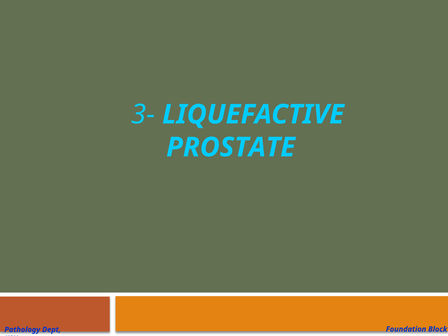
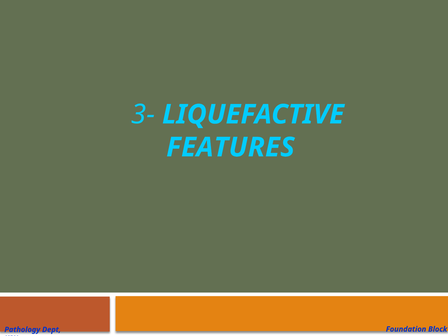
PROSTATE: PROSTATE -> FEATURES (231, 147)
